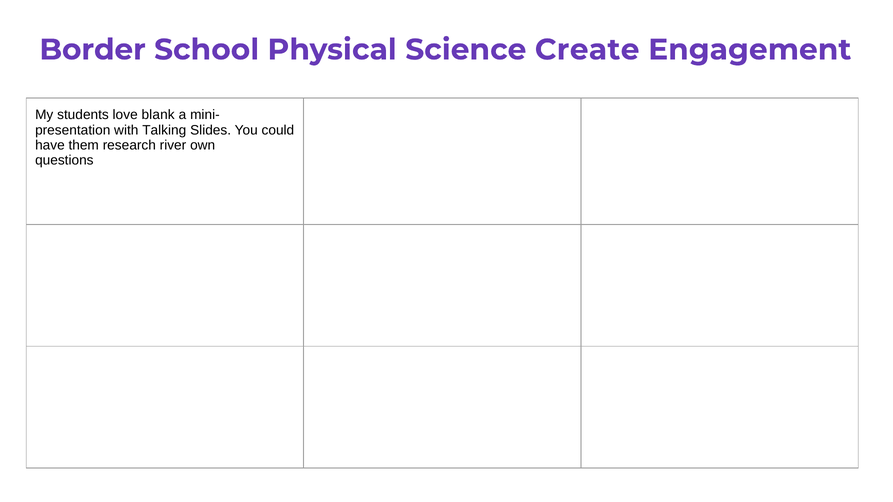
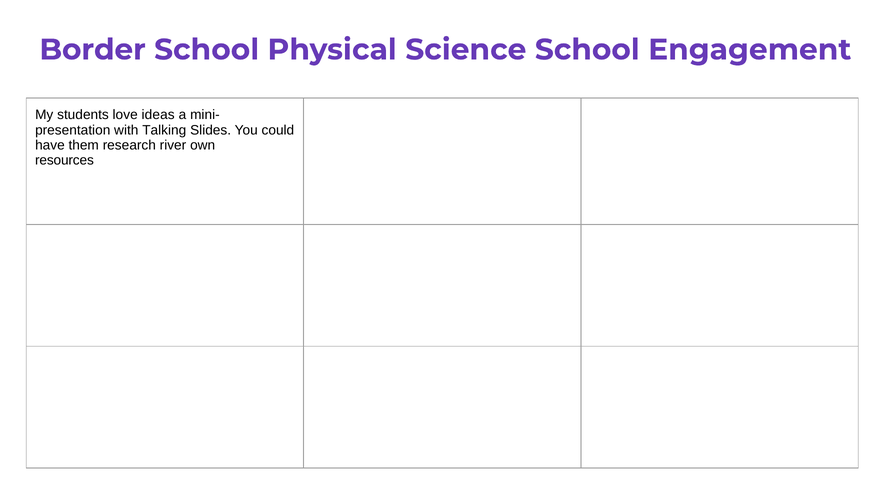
Science Create: Create -> School (587, 50)
blank: blank -> ideas (158, 115)
questions: questions -> resources (64, 160)
